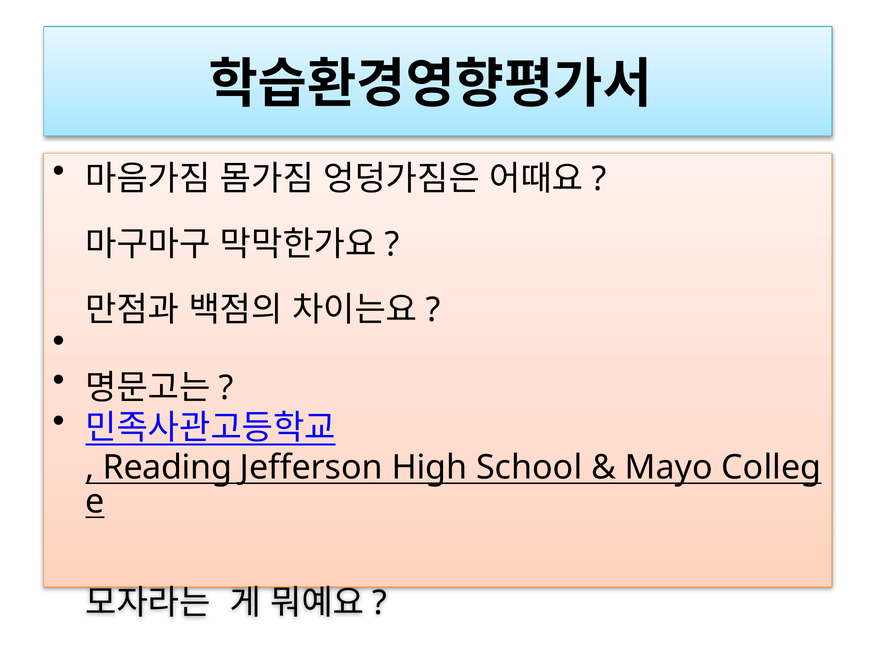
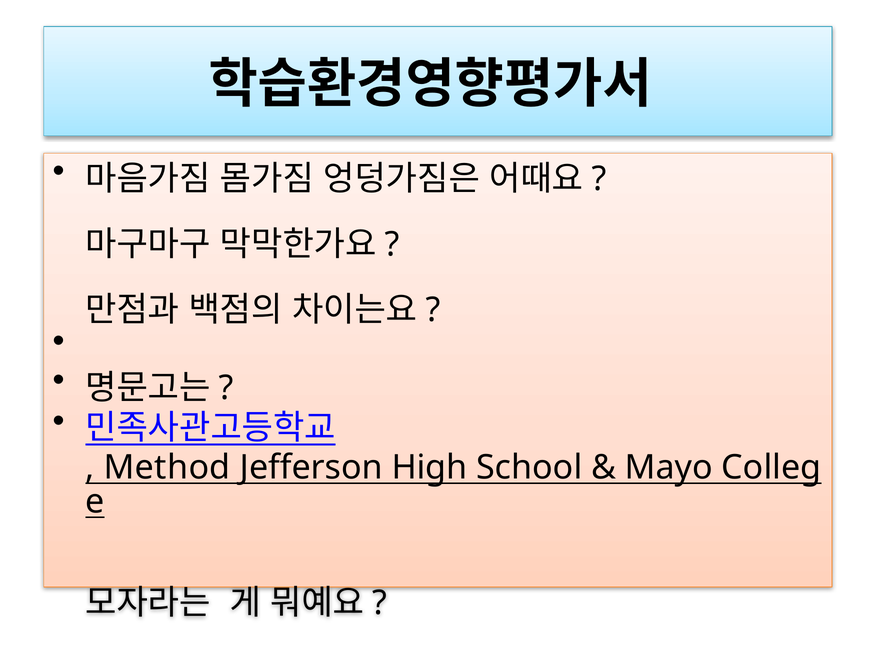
Reading: Reading -> Method (167, 468)
